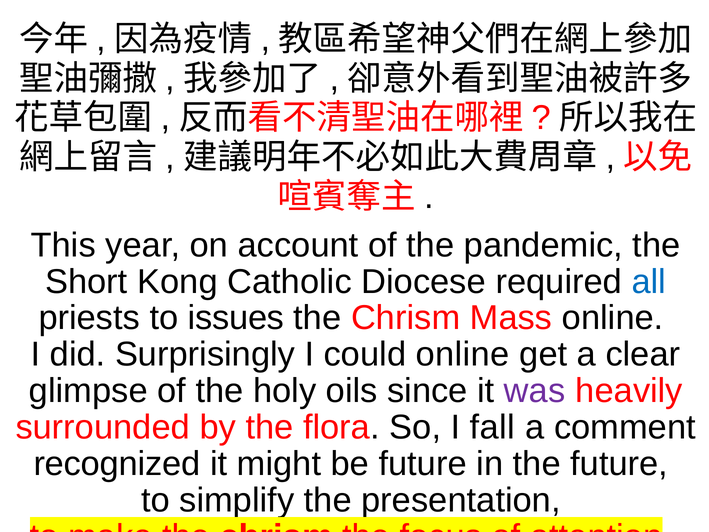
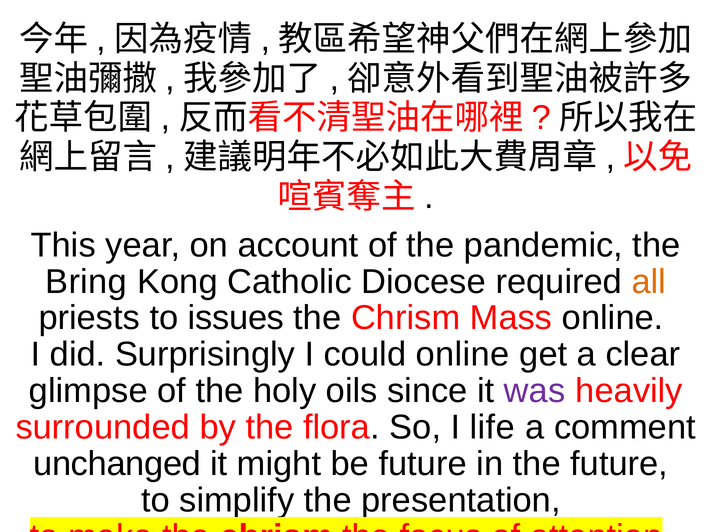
Short: Short -> Bring (86, 281)
all colour: blue -> orange (649, 281)
fall: fall -> life (493, 427)
recognized: recognized -> unchanged (117, 464)
